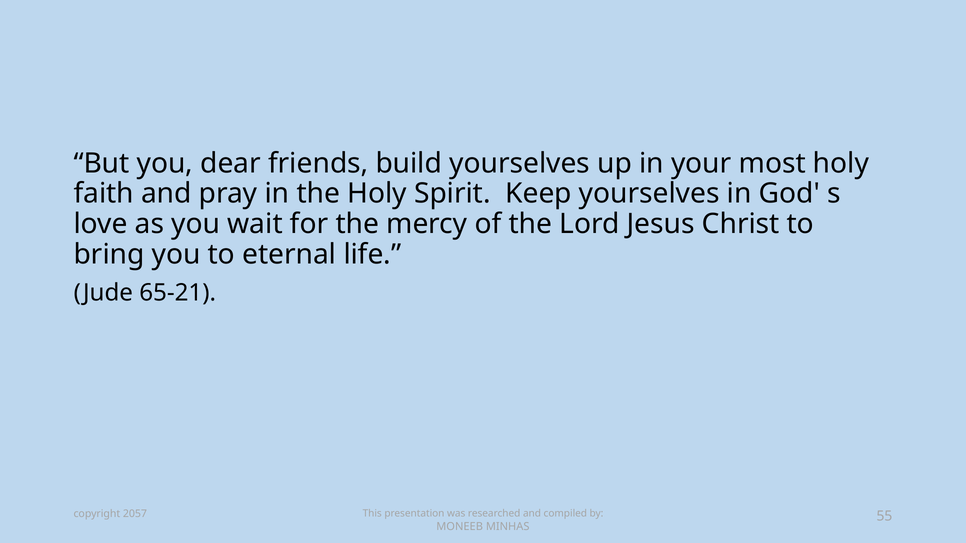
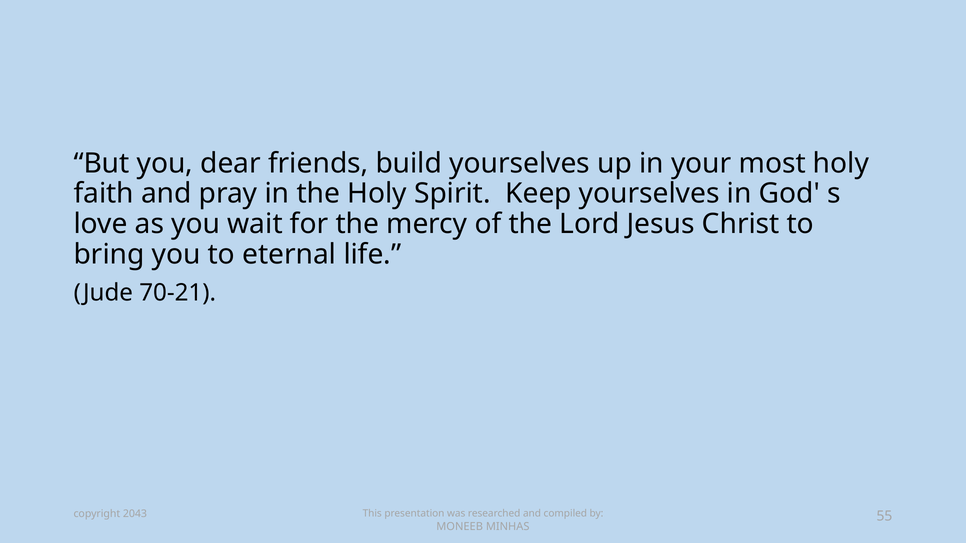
65-21: 65-21 -> 70-21 (178, 293)
2057: 2057 -> 2043 (135, 514)
